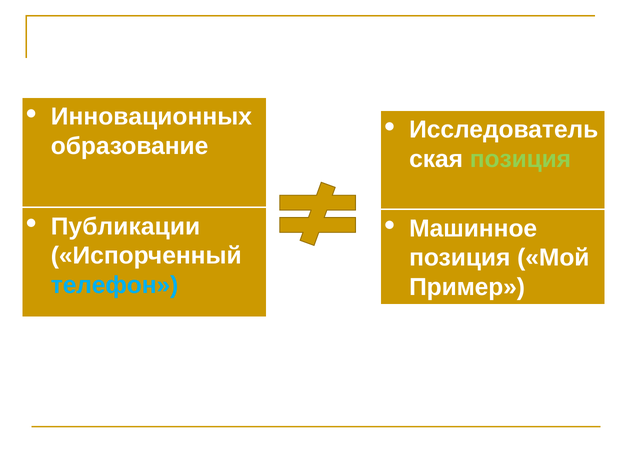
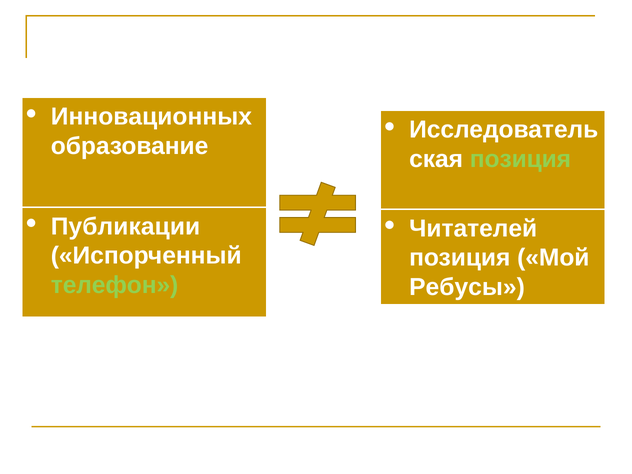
Машинное: Машинное -> Читателей (473, 228)
телефон colour: light blue -> light green (115, 285)
Пример: Пример -> Ребусы (467, 287)
